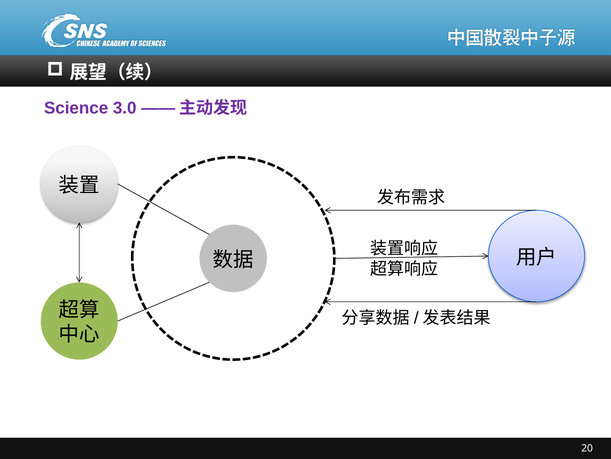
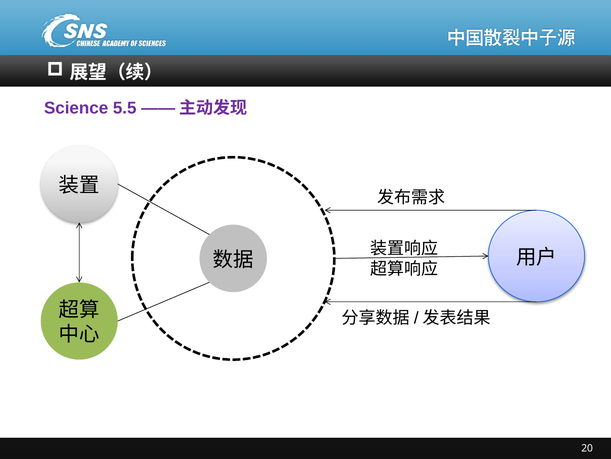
3.0: 3.0 -> 5.5 (125, 108)
